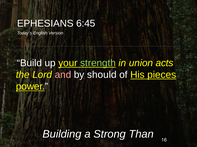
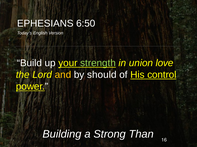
6:45: 6:45 -> 6:50 (86, 23)
acts: acts -> love (165, 63)
and colour: pink -> yellow (63, 75)
pieces: pieces -> control (162, 75)
